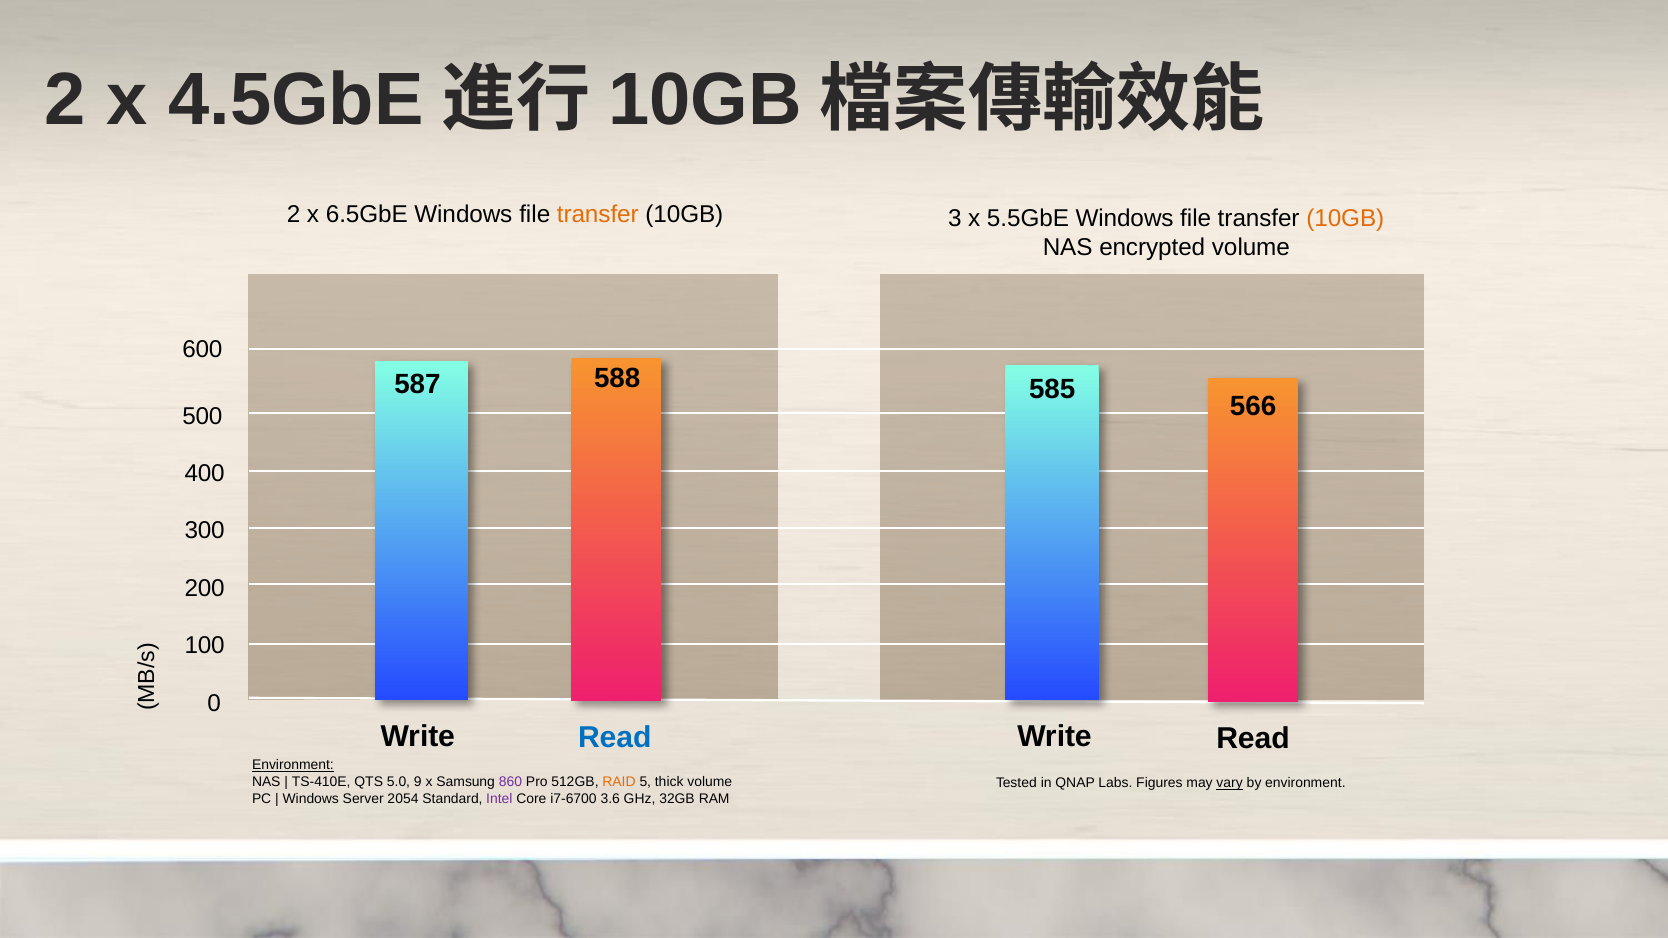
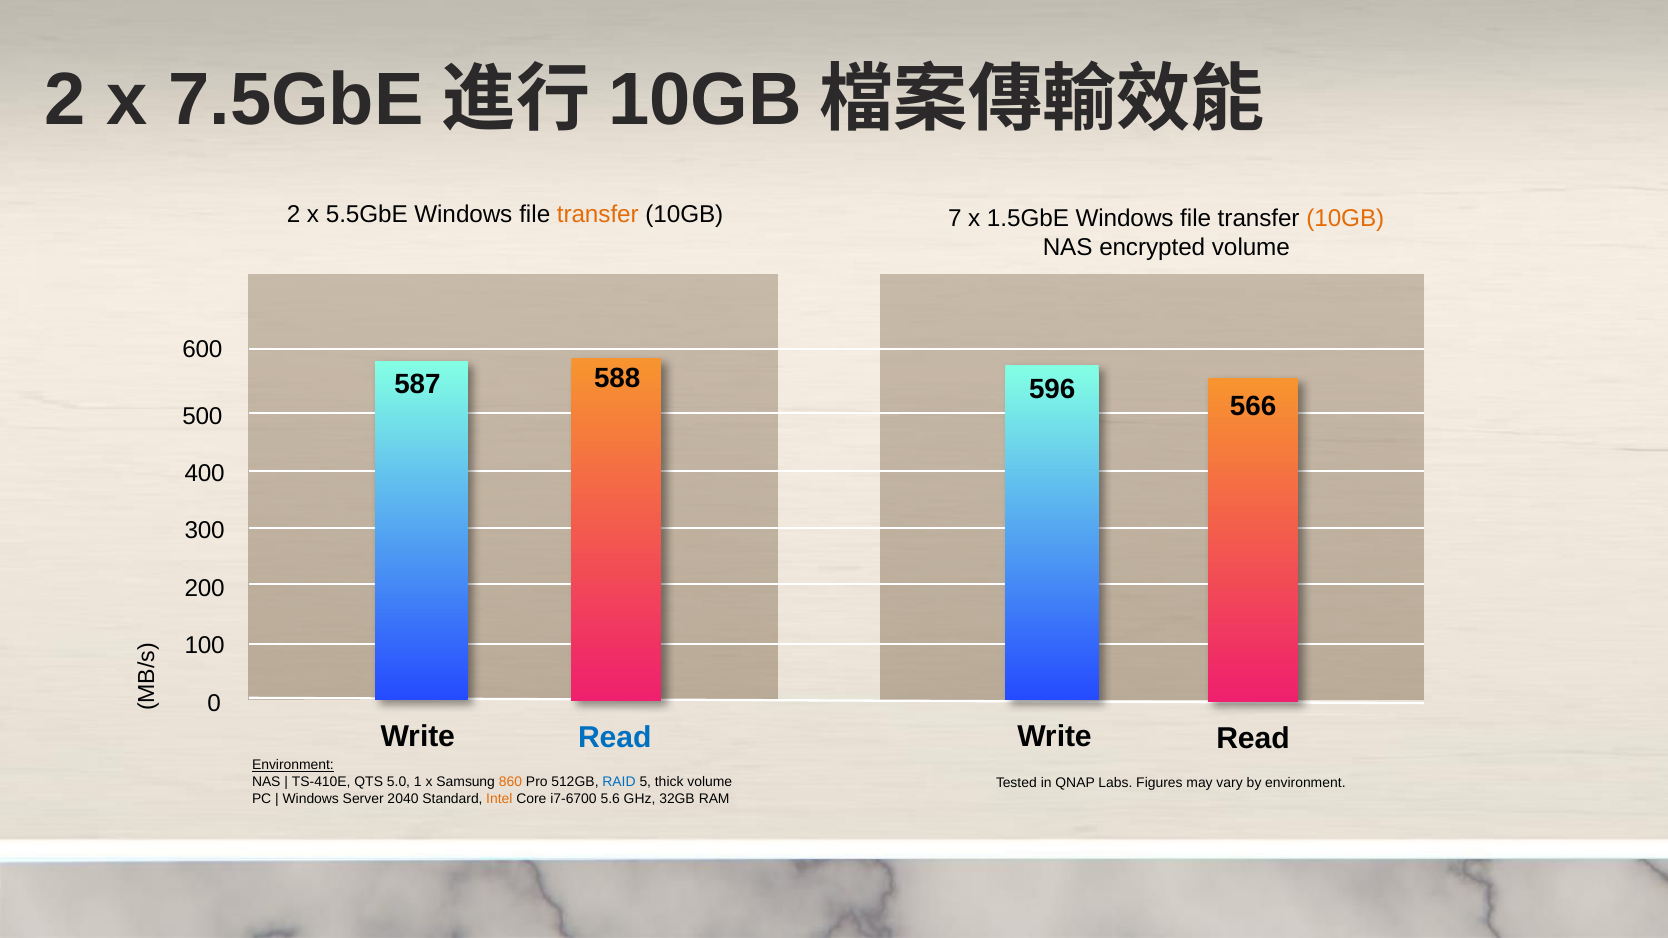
4.5GbE: 4.5GbE -> 7.5GbE (296, 100)
6.5GbE: 6.5GbE -> 5.5GbE (367, 215)
3: 3 -> 7 (955, 219)
5.5GbE: 5.5GbE -> 1.5GbE (1028, 219)
585: 585 -> 596 (1052, 390)
9: 9 -> 1 (418, 782)
860 colour: purple -> orange (510, 782)
RAID colour: orange -> blue (619, 782)
vary underline: present -> none (1230, 784)
2054: 2054 -> 2040 (403, 799)
Intel colour: purple -> orange (499, 799)
3.6: 3.6 -> 5.6 (610, 799)
